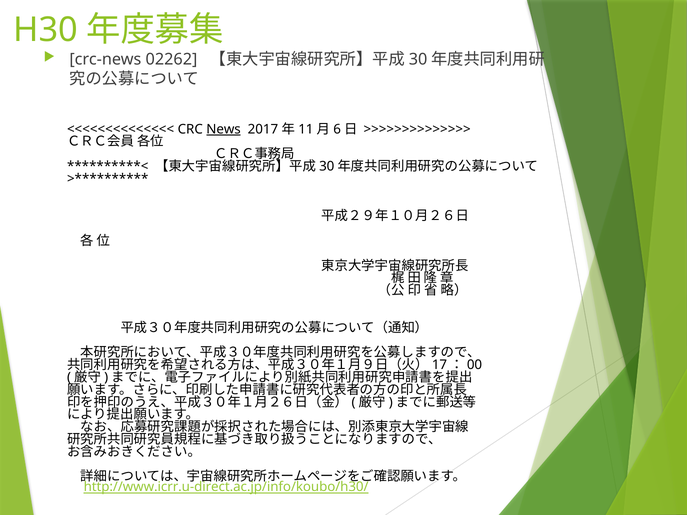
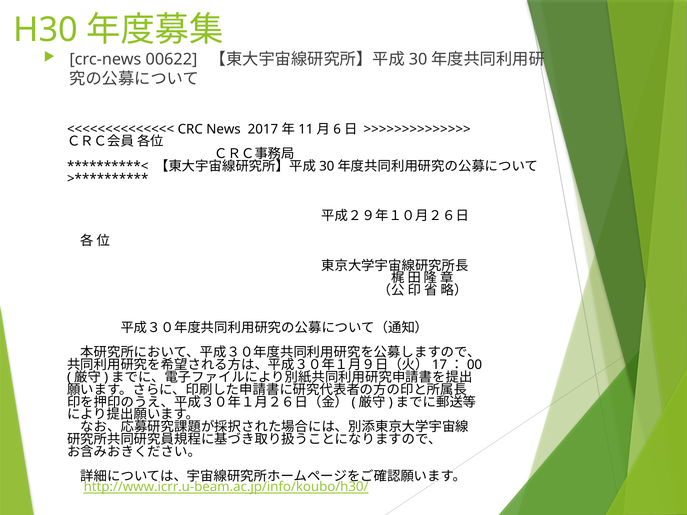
02262: 02262 -> 00622 (172, 59)
News underline: present -> none (224, 129)
http://www.icrr.u-direct.ac.jp/info/koubo/h30/: http://www.icrr.u-direct.ac.jp/info/koubo/h30/ -> http://www.icrr.u-beam.ac.jp/info/koubo/h30/ (226, 487)
